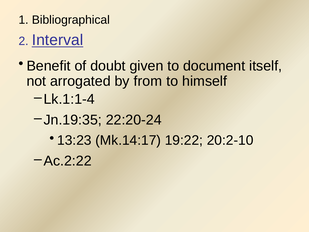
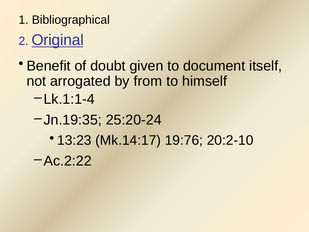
Interval: Interval -> Original (58, 40)
22:20-24: 22:20-24 -> 25:20-24 (134, 120)
19:22: 19:22 -> 19:76 (184, 140)
